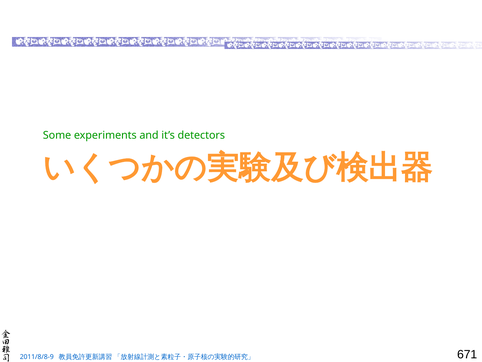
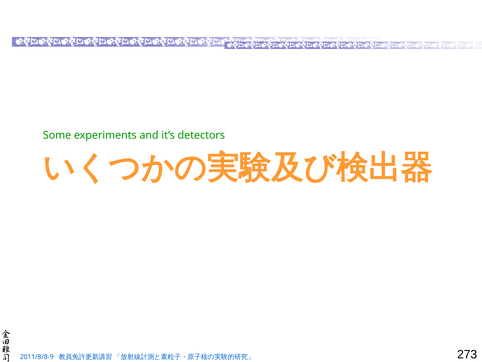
671: 671 -> 273 (467, 354)
